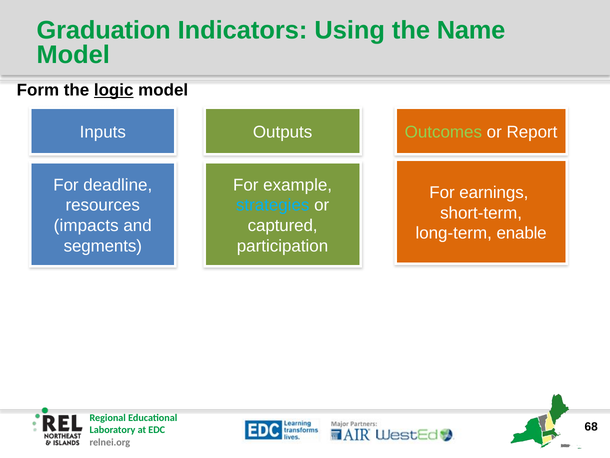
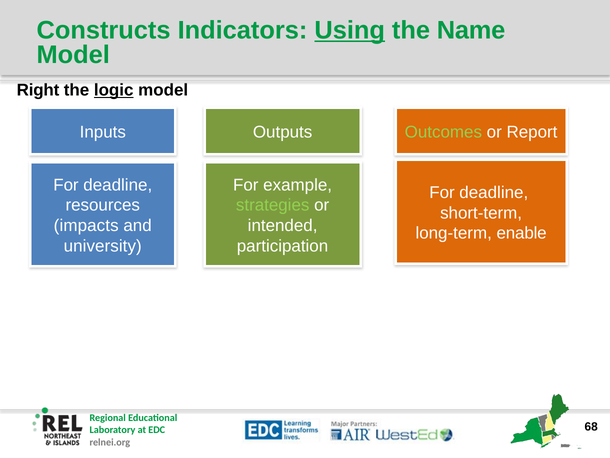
Graduation: Graduation -> Constructs (104, 30)
Using underline: none -> present (350, 30)
Form: Form -> Right (38, 90)
earnings: earnings -> deadline (494, 192)
strategies colour: light blue -> light green (273, 205)
captured: captured -> intended (283, 225)
segments: segments -> university (103, 246)
